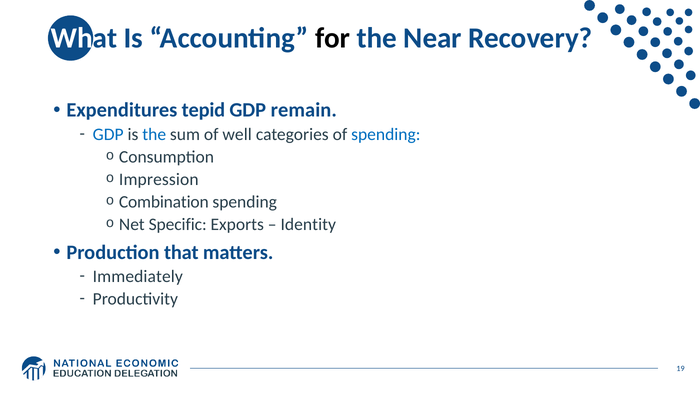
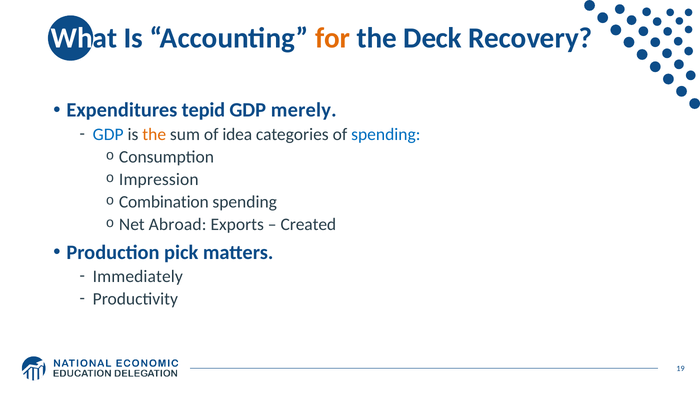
for colour: black -> orange (333, 38)
Near: Near -> Deck (433, 38)
remain: remain -> merely (304, 110)
the colour: blue -> orange (154, 134)
well: well -> idea (237, 134)
Specific: Specific -> Abroad (178, 224)
Identity: Identity -> Created (308, 224)
that: that -> pick (181, 252)
